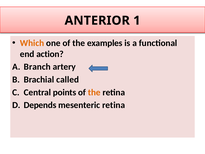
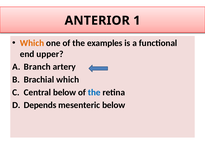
action: action -> upper (50, 54)
Brachial called: called -> which (68, 79)
Central points: points -> below (65, 92)
the colour: orange -> blue (94, 92)
mesenteric retina: retina -> below (114, 105)
